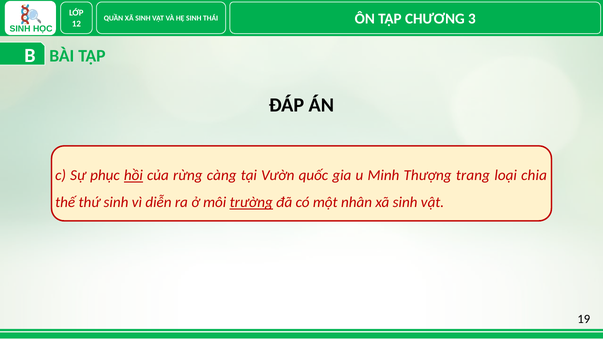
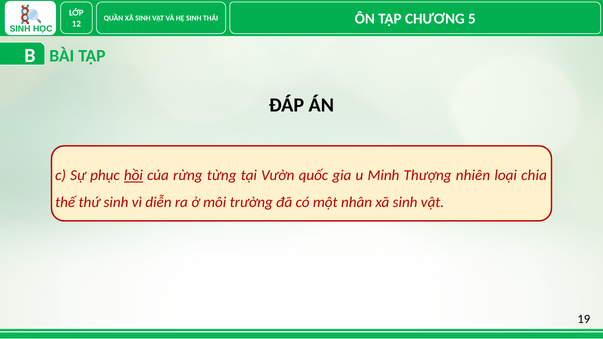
3: 3 -> 5 (472, 19)
càng: càng -> từng (222, 175)
trang: trang -> nhiên (473, 175)
trường underline: present -> none (251, 203)
